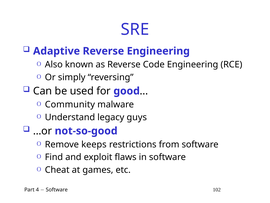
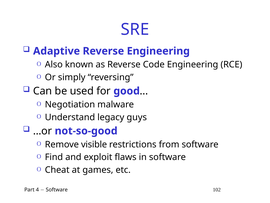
Community: Community -> Negotiation (70, 104)
keeps: keeps -> visible (94, 144)
